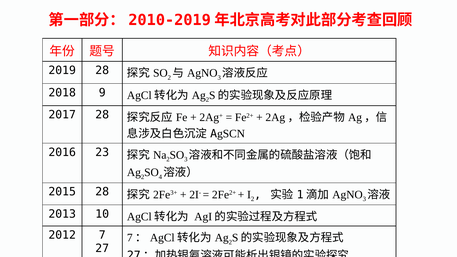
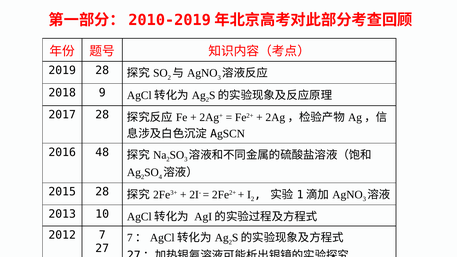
23: 23 -> 48 (102, 152)
